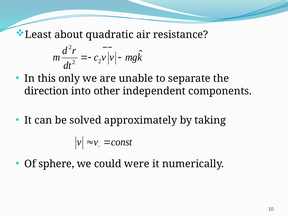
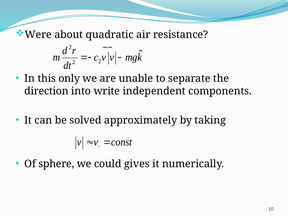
Least: Least -> Were (38, 35)
other: other -> write (107, 91)
were: were -> gives (137, 164)
